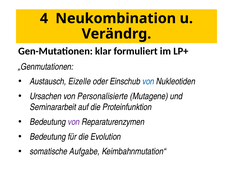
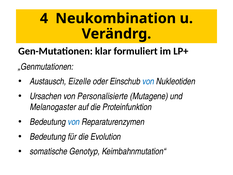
Seminararbeit: Seminararbeit -> Melanogaster (53, 107)
von colour: purple -> blue (74, 122)
Aufgabe: Aufgabe -> Genotyp (85, 151)
